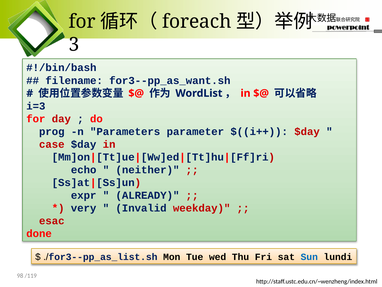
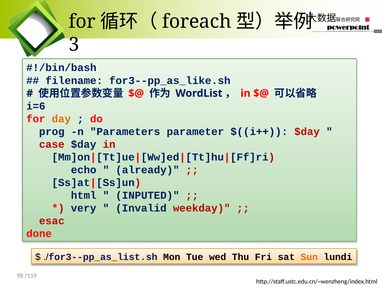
for3--pp_as_want.sh: for3--pp_as_want.sh -> for3--pp_as_like.sh (170, 80)
i=3: i=3 -> i=6 (36, 106)
day colour: red -> orange (61, 119)
neither: neither -> already (147, 170)
expr: expr -> html (84, 195)
ALREADY: ALREADY -> INPUTED (147, 195)
Sun colour: blue -> orange (309, 256)
